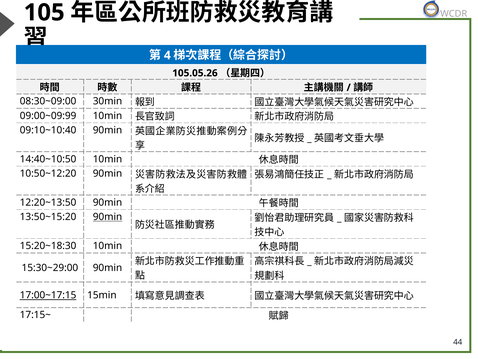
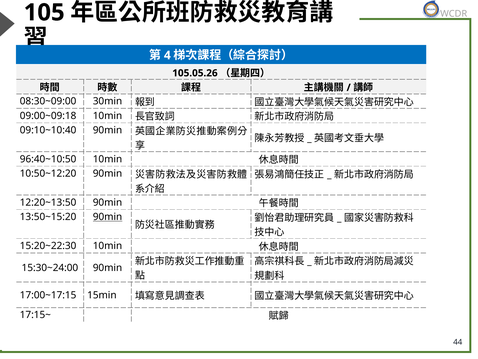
09:00~09:99: 09:00~09:99 -> 09:00~09:18 (48, 116)
14:40~10:50: 14:40~10:50 -> 96:40~10:50 (48, 159)
15:20~18:30: 15:20~18:30 -> 15:20~22:30 (48, 246)
15:30~29:00: 15:30~29:00 -> 15:30~24:00 (50, 268)
17:00~17:15 underline: present -> none (48, 295)
